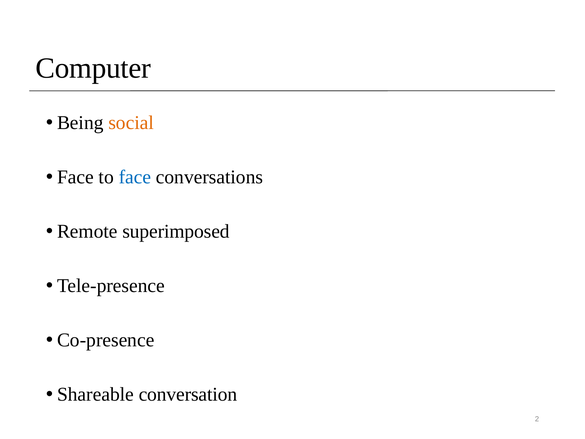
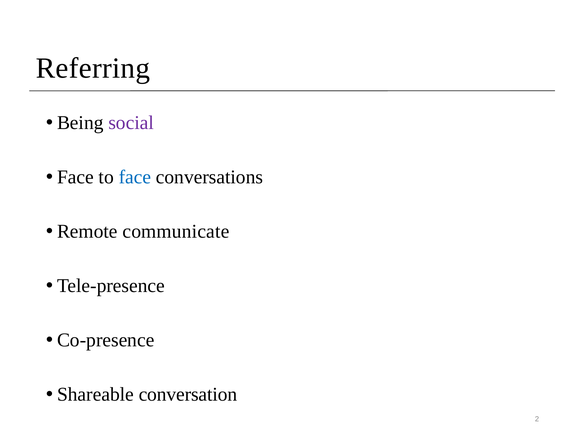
Computer: Computer -> Referring (93, 68)
social colour: orange -> purple (131, 123)
superimposed: superimposed -> communicate (176, 231)
